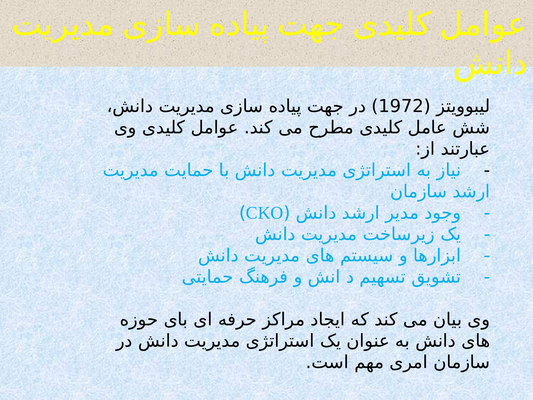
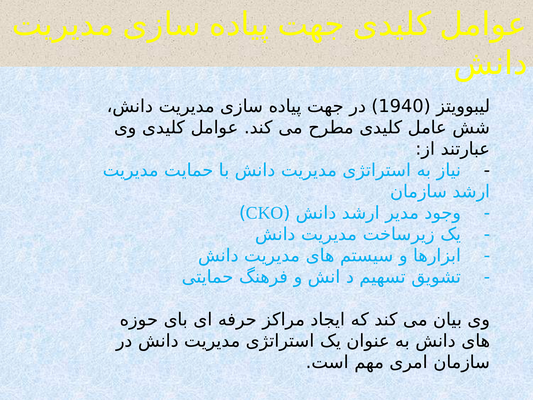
1972: 1972 -> 1940 (401, 106)
